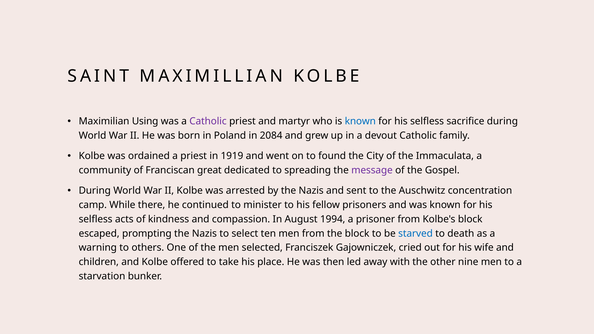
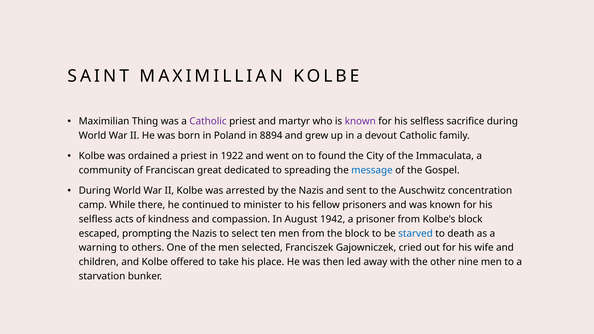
Using: Using -> Thing (145, 121)
known colour: blue -> purple (360, 121)
2084: 2084 -> 8894 (271, 136)
1919: 1919 -> 1922 (232, 156)
message colour: purple -> blue (372, 170)
1994: 1994 -> 1942 (333, 219)
